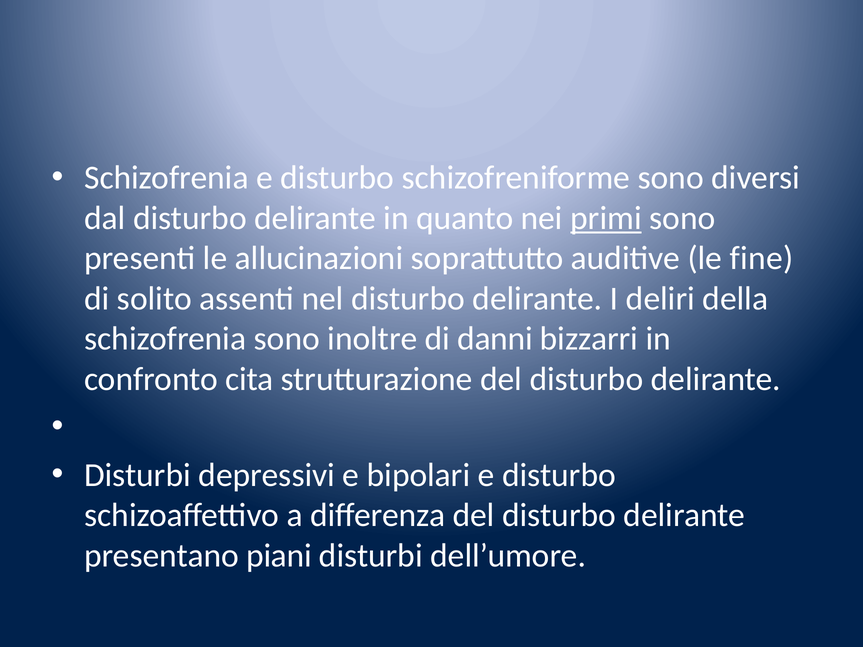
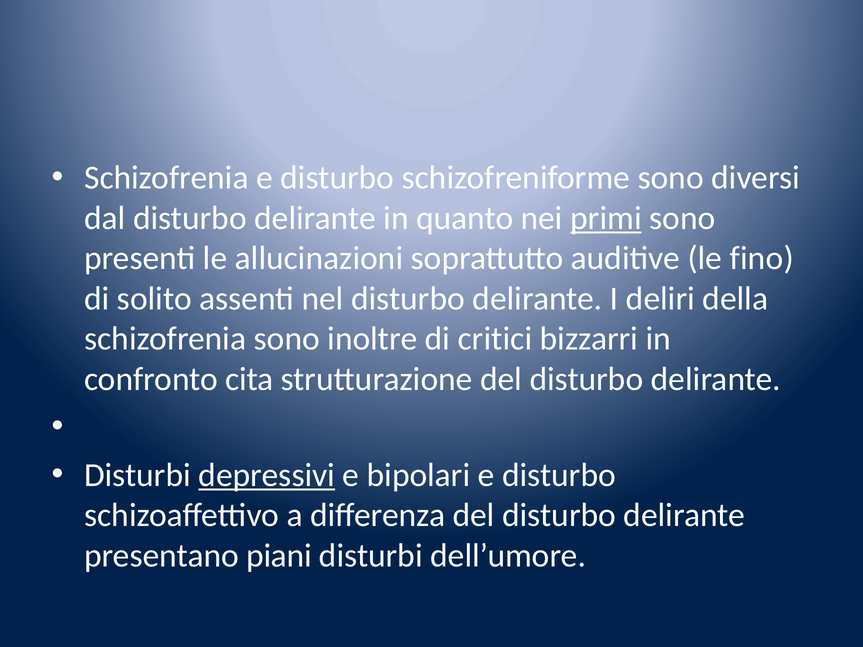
fine: fine -> fino (762, 258)
danni: danni -> critici (495, 339)
depressivi underline: none -> present (267, 475)
